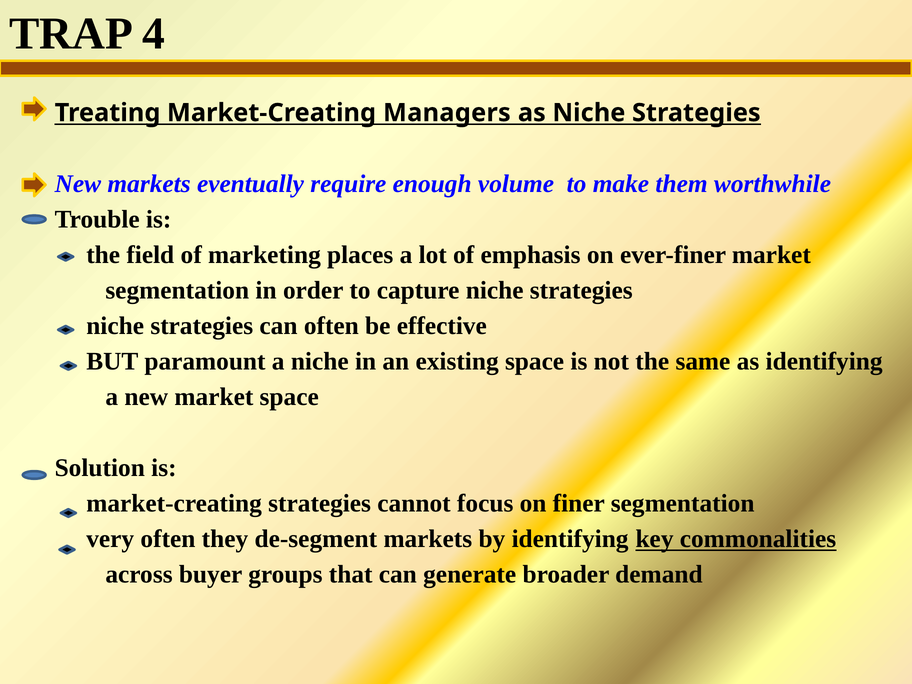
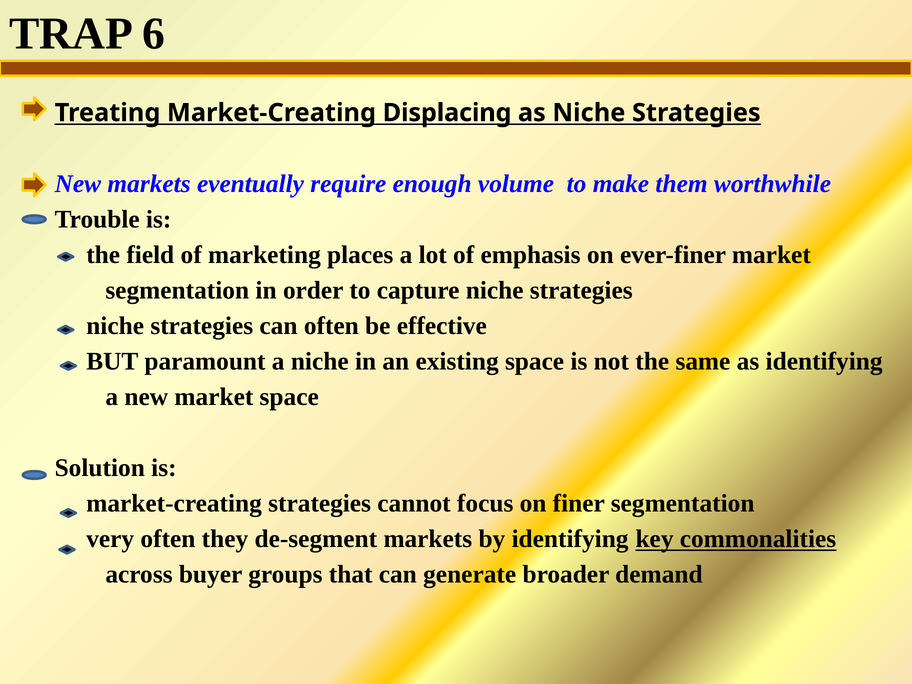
4: 4 -> 6 (153, 34)
Managers: Managers -> Displacing (447, 113)
